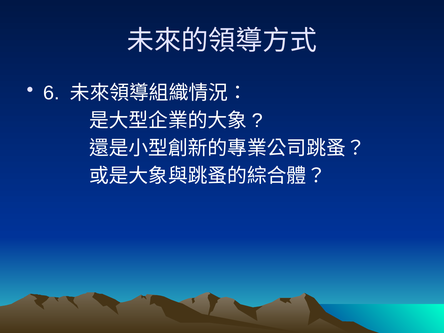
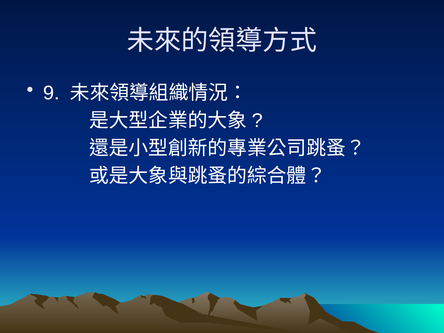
6: 6 -> 9 (52, 93)
